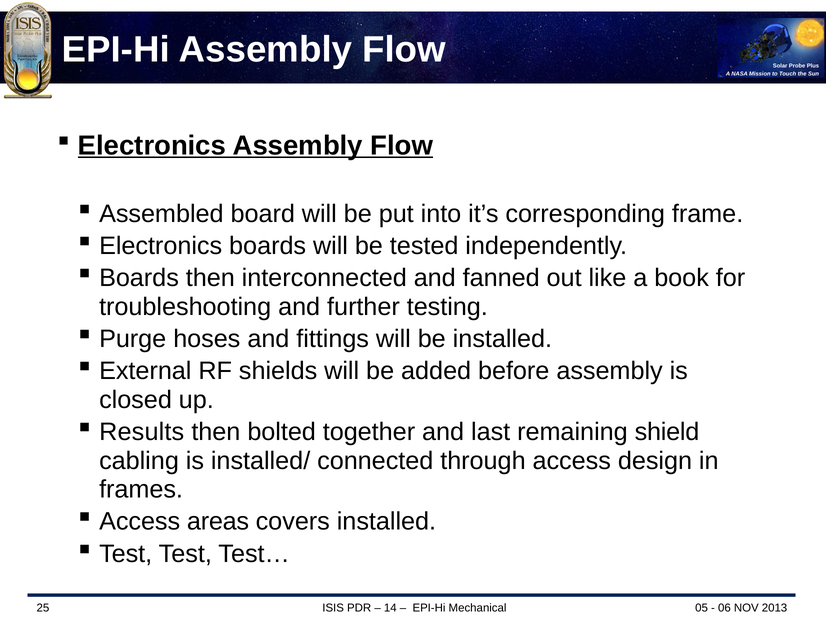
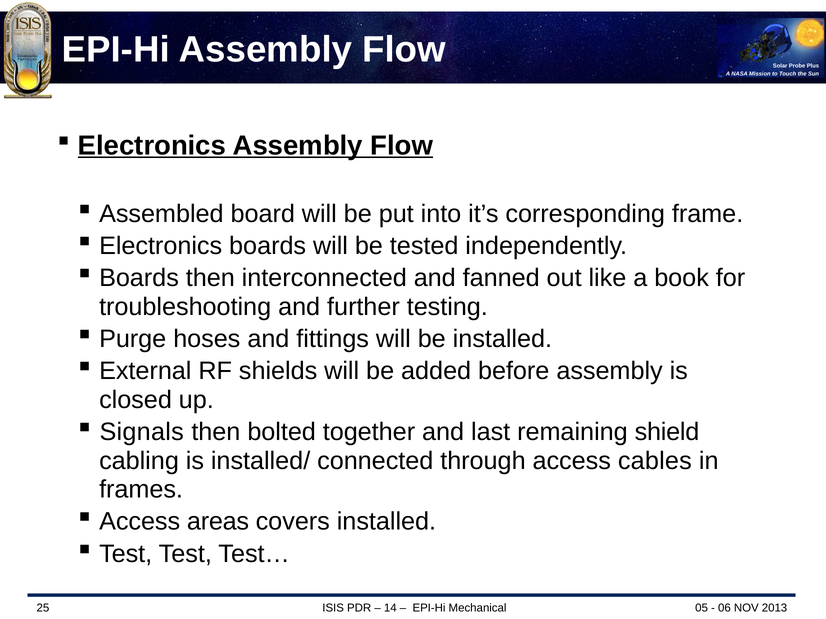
Results: Results -> Signals (142, 432)
design: design -> cables (655, 461)
